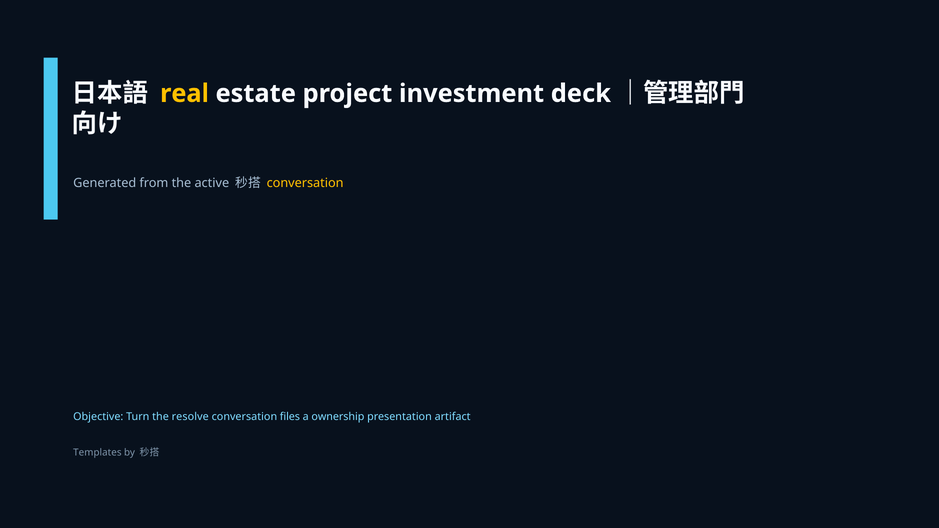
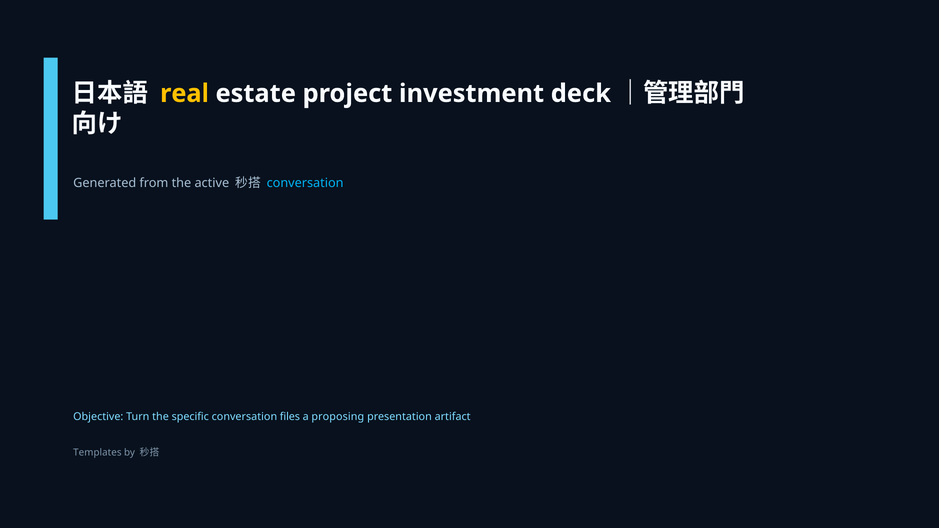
conversation colour: yellow -> light blue (305, 183)
resolve: resolve -> specific (190, 417)
ownership: ownership -> proposing (338, 417)
